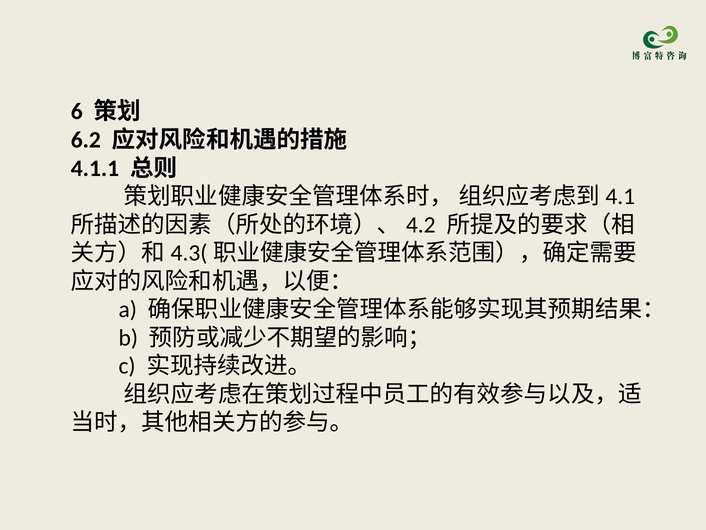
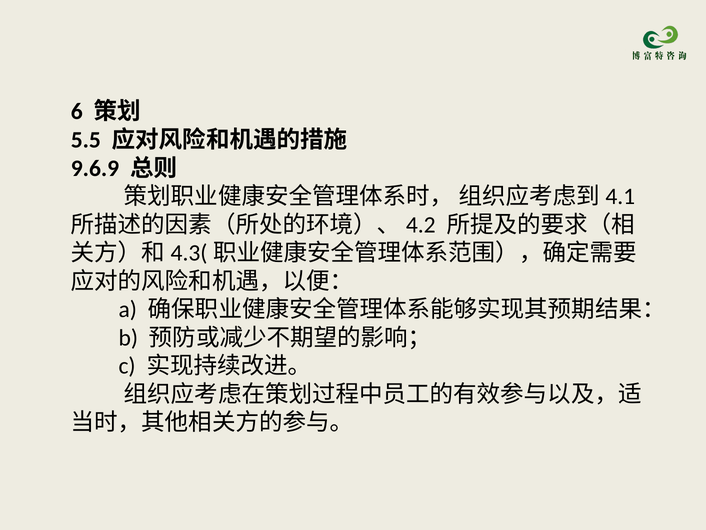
6.2: 6.2 -> 5.5 (86, 140)
4.1.1: 4.1.1 -> 9.6.9 (95, 168)
